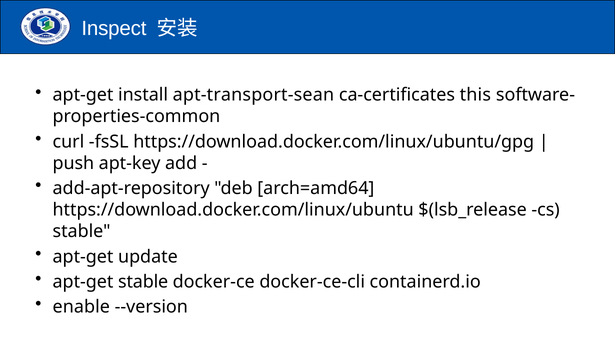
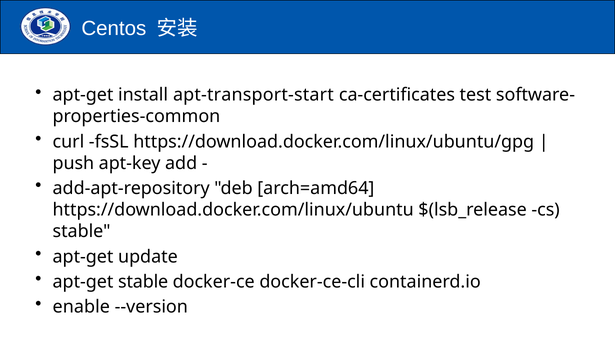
Inspect: Inspect -> Centos (114, 28)
apt-transport-sean: apt-transport-sean -> apt-transport-start (253, 95)
this: this -> test (475, 95)
